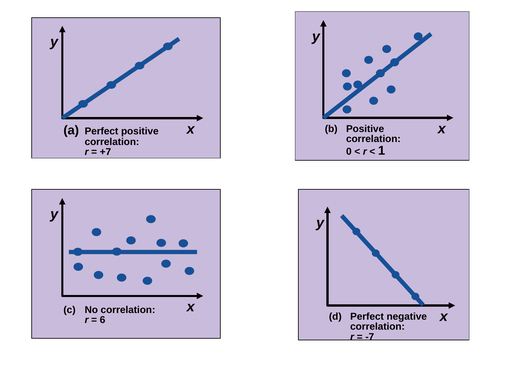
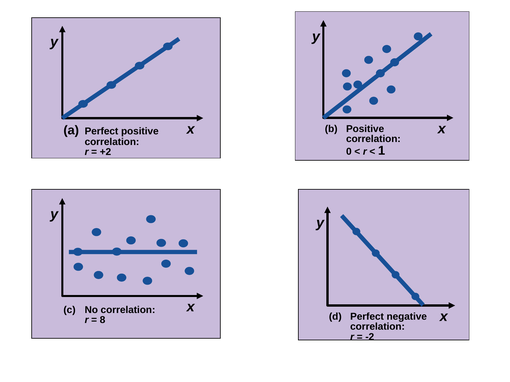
+7: +7 -> +2 (105, 152)
6: 6 -> 8 (103, 320)
-7: -7 -> -2 (370, 337)
